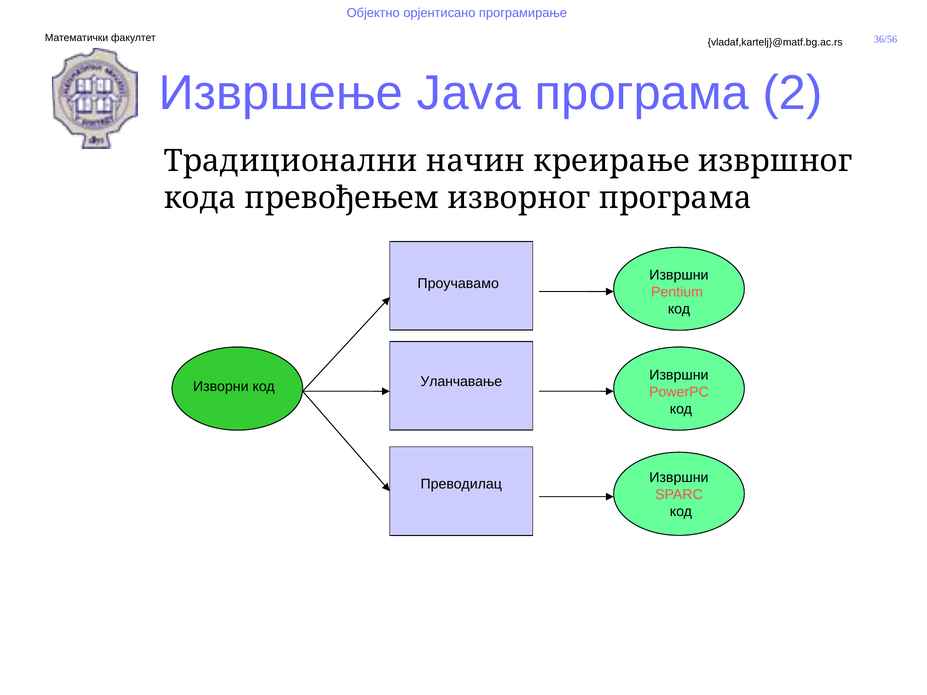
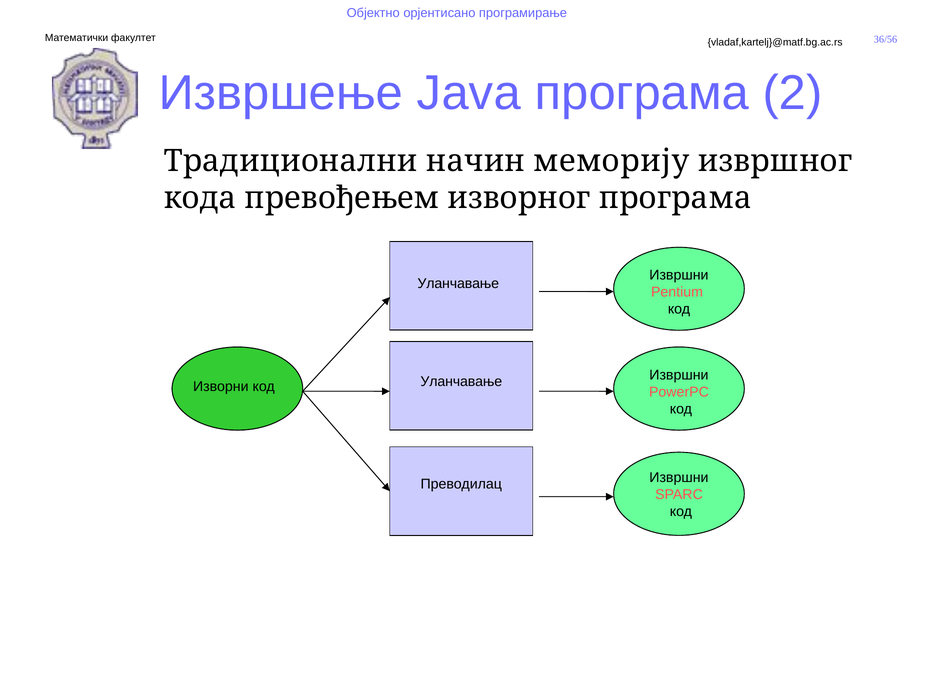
креирање: креирање -> меморију (611, 161)
Проучавамо: Проучавамо -> Уланчавање (458, 284)
